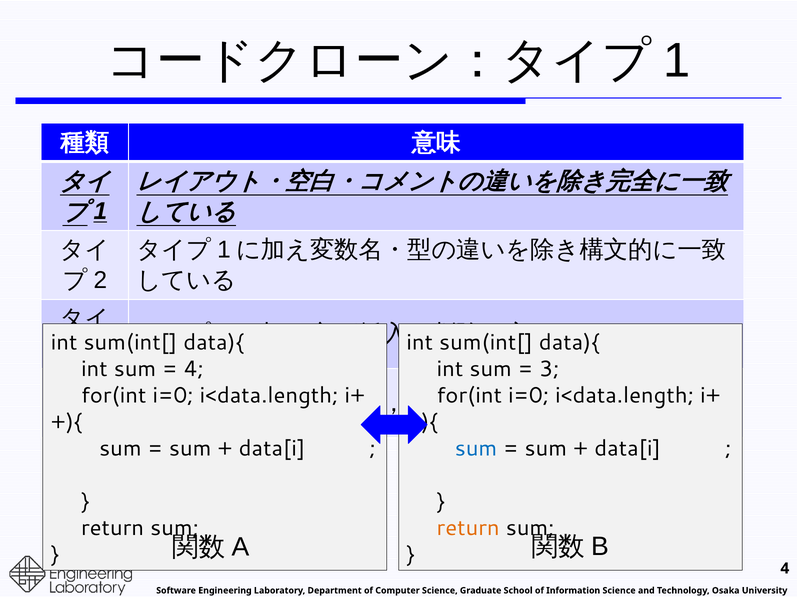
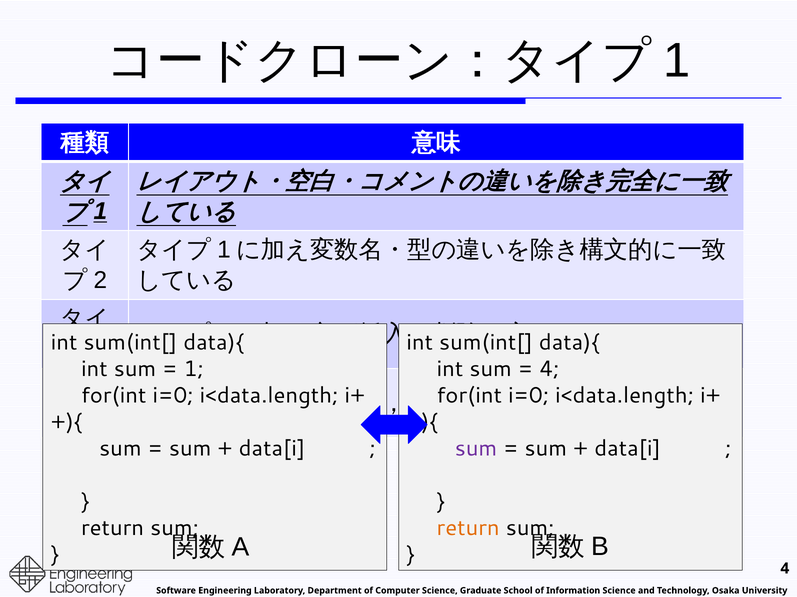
4: 4 -> 1 (194, 369)
3: 3 -> 4 (549, 369)
sum colour: blue -> purple (476, 449)
